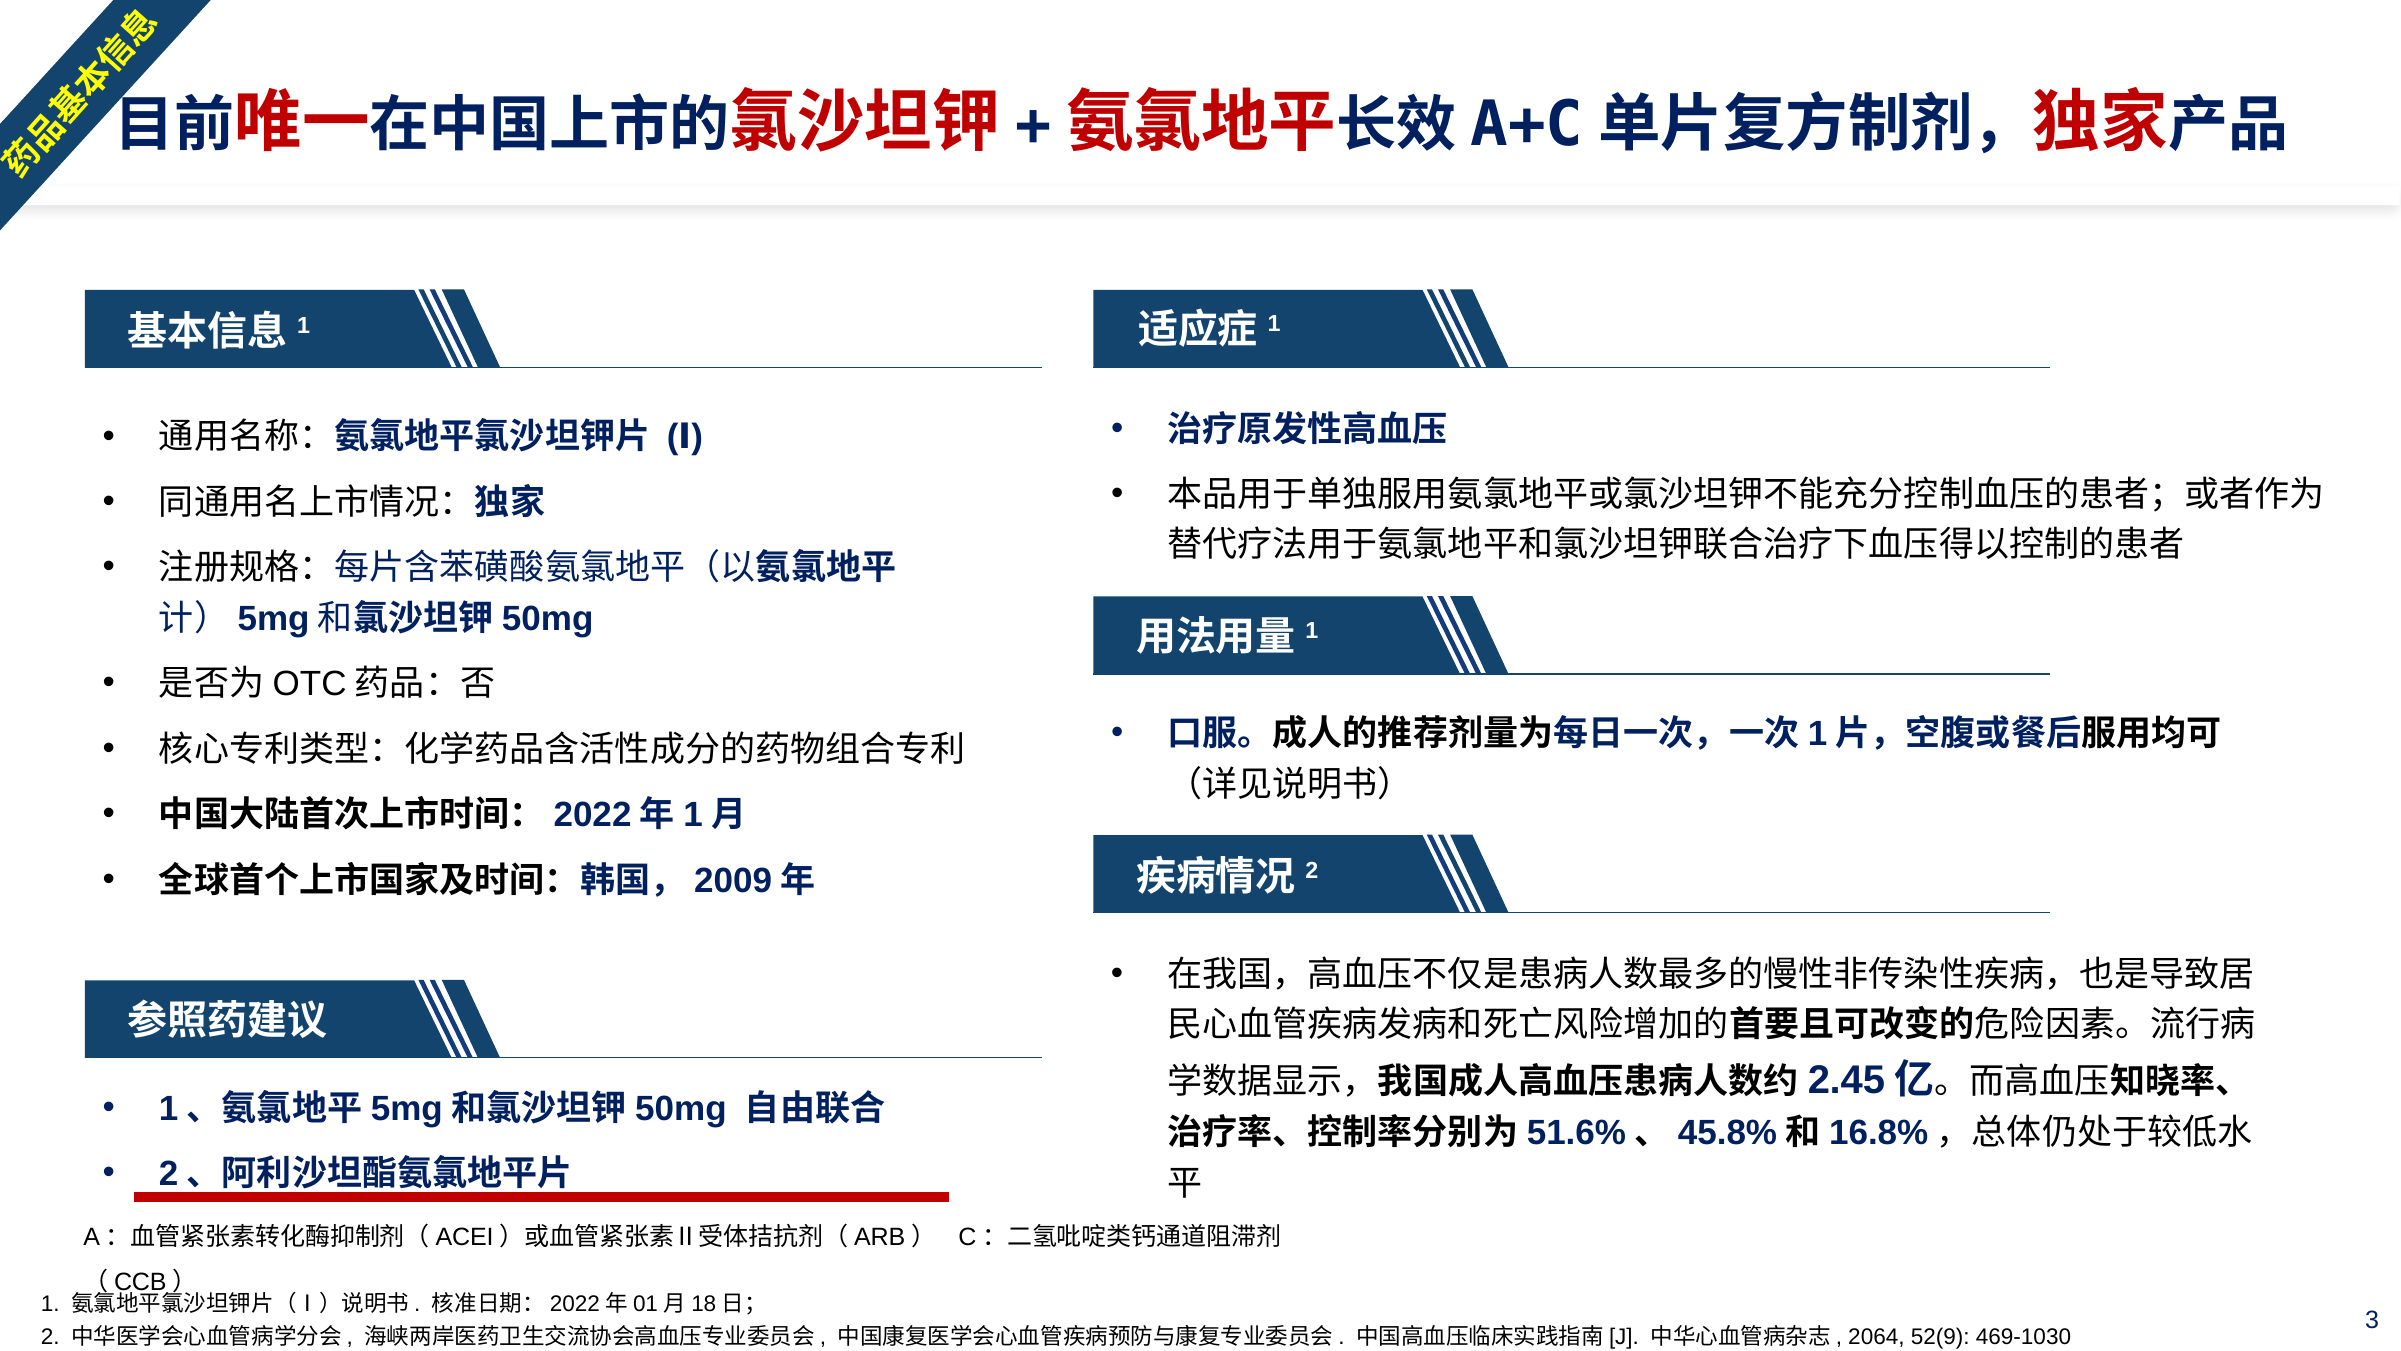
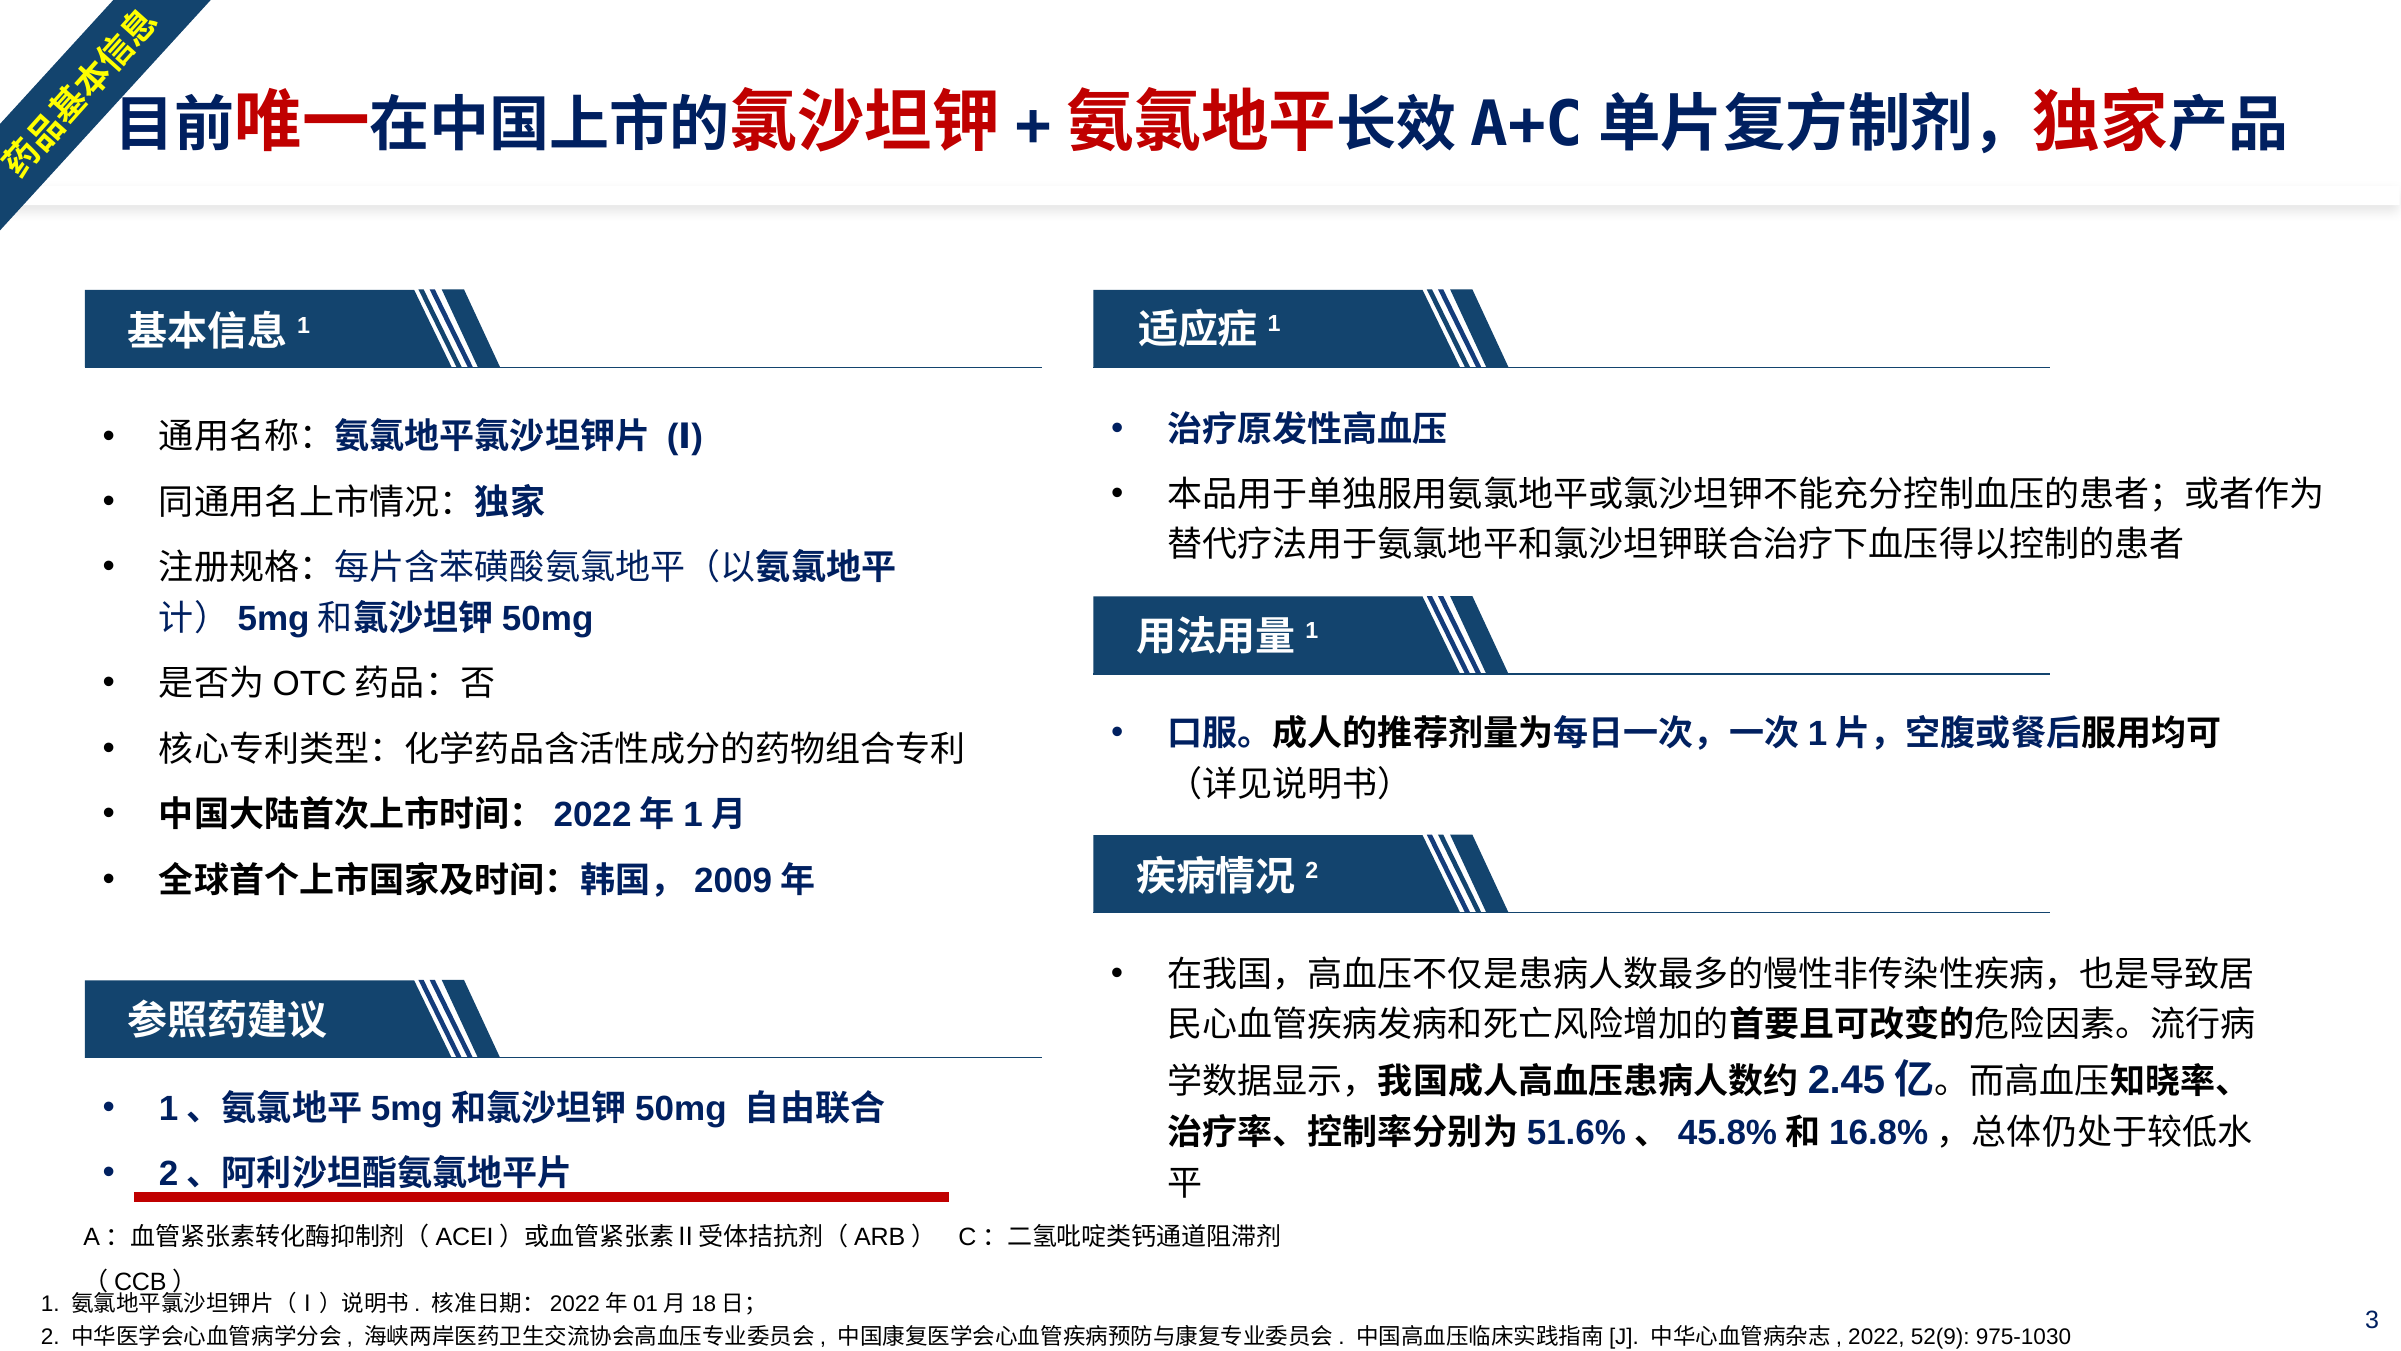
2064: 2064 -> 2022 (1876, 1337)
469-1030: 469-1030 -> 975-1030 (2023, 1337)
